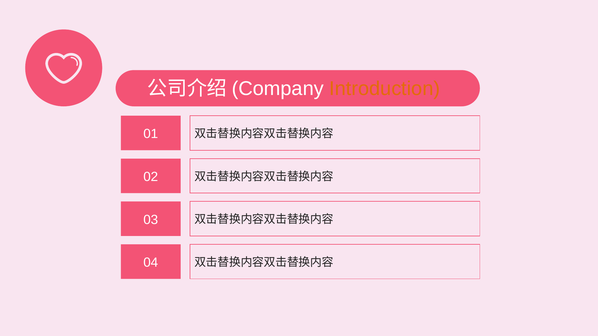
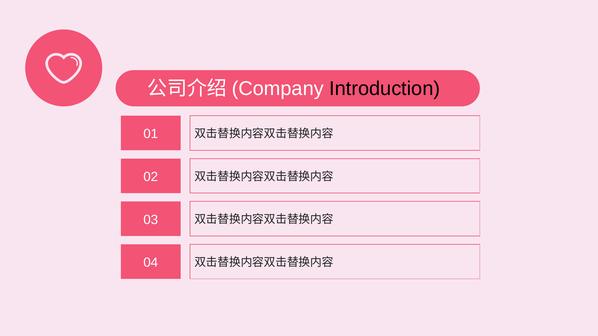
Introduction colour: orange -> black (385, 89)
